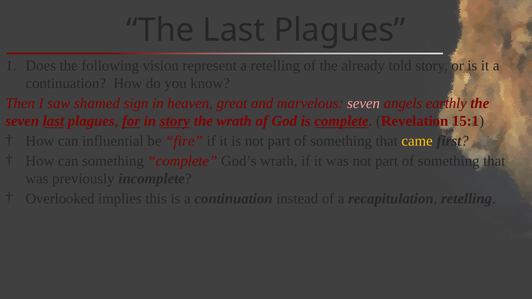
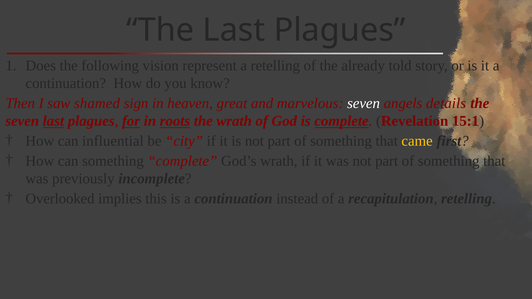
seven colour: pink -> white (364, 103)
earthly: earthly -> details (446, 103)
in story: story -> roots (175, 121)
fire: fire -> city (184, 141)
